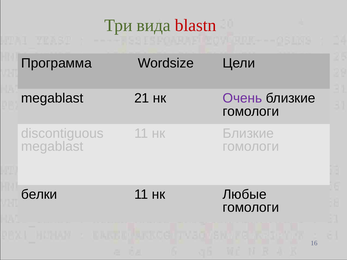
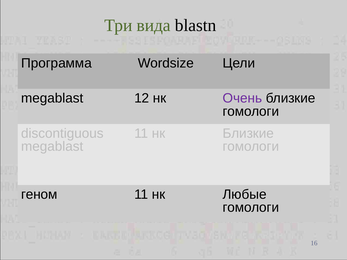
blastn colour: red -> black (196, 25)
21: 21 -> 12 (142, 98)
белки: белки -> геном (39, 195)
